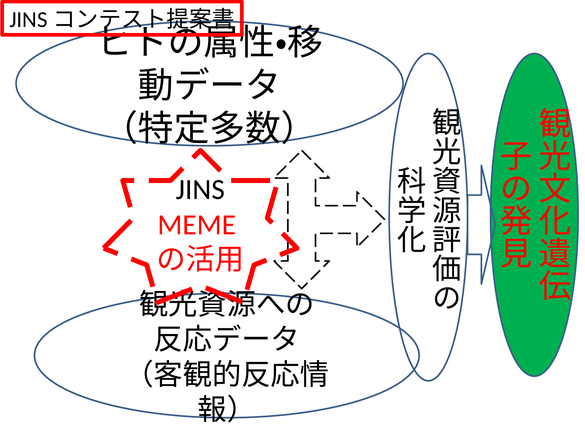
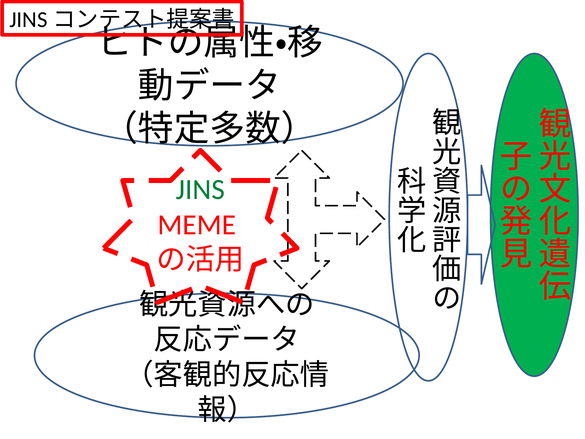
JINS colour: black -> green (200, 190)
